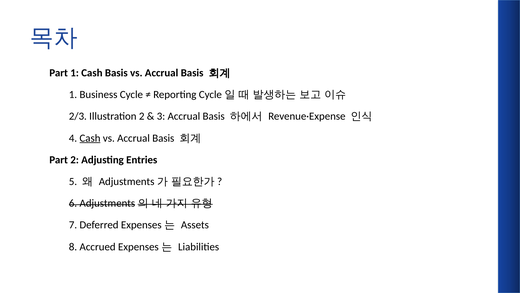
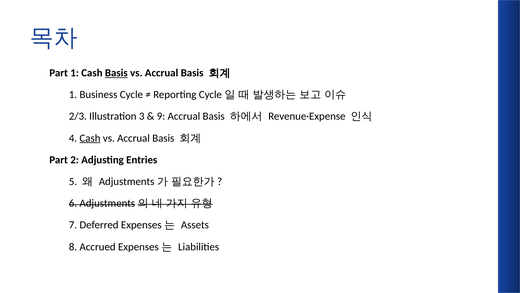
Basis underline: none -> present (116, 73)
Illustration 2: 2 -> 3 (142, 116)
3: 3 -> 9 (161, 116)
